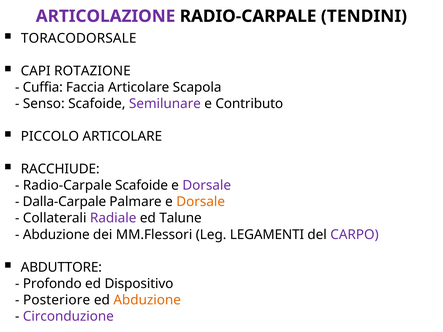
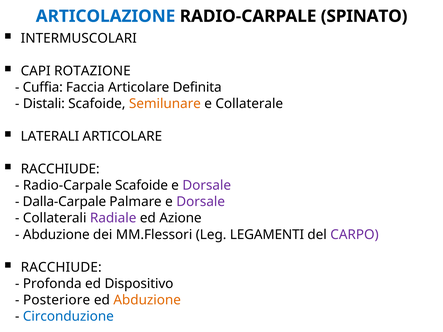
ARTICOLAZIONE colour: purple -> blue (106, 16)
TENDINI: TENDINI -> SPINATO (364, 16)
TORACODORSALE: TORACODORSALE -> INTERMUSCOLARI (79, 38)
Scapola: Scapola -> Definita (197, 87)
Senso: Senso -> Distali (44, 104)
Semilunare colour: purple -> orange (165, 104)
Contributo: Contributo -> Collaterale (249, 104)
PICCOLO: PICCOLO -> LATERALI (50, 136)
Dorsale colour: orange -> purple (201, 202)
Talune: Talune -> Azione (180, 218)
ABDUTTORE: ABDUTTORE -> RACCHIUDE (61, 267)
Profondo: Profondo -> Profonda (52, 284)
Circonduzione colour: purple -> blue (68, 317)
